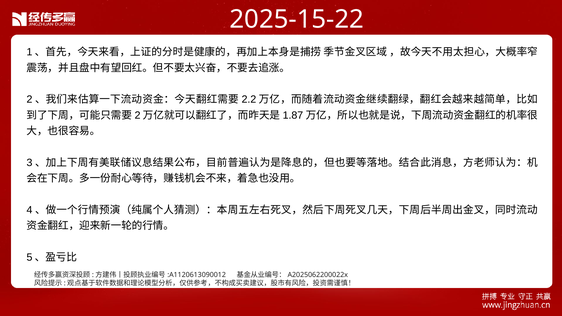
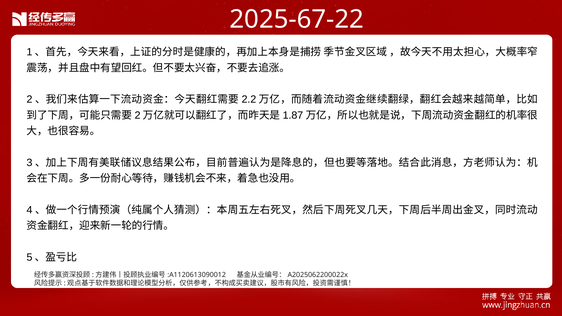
2025-15-22: 2025-15-22 -> 2025-67-22 (297, 19)
